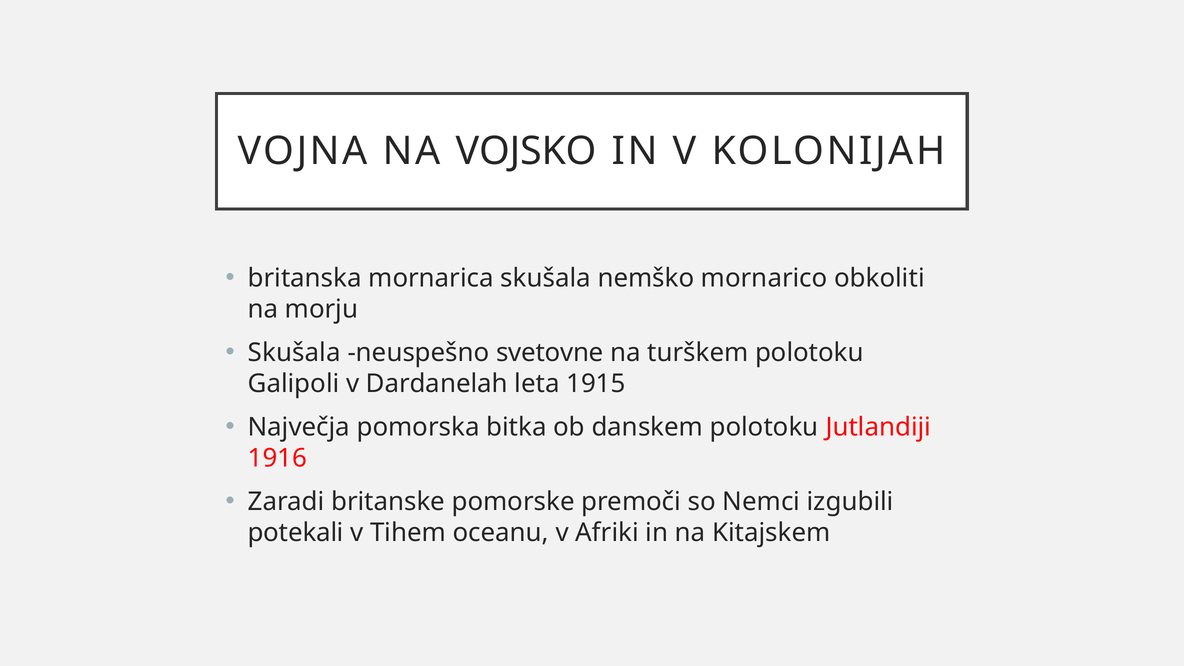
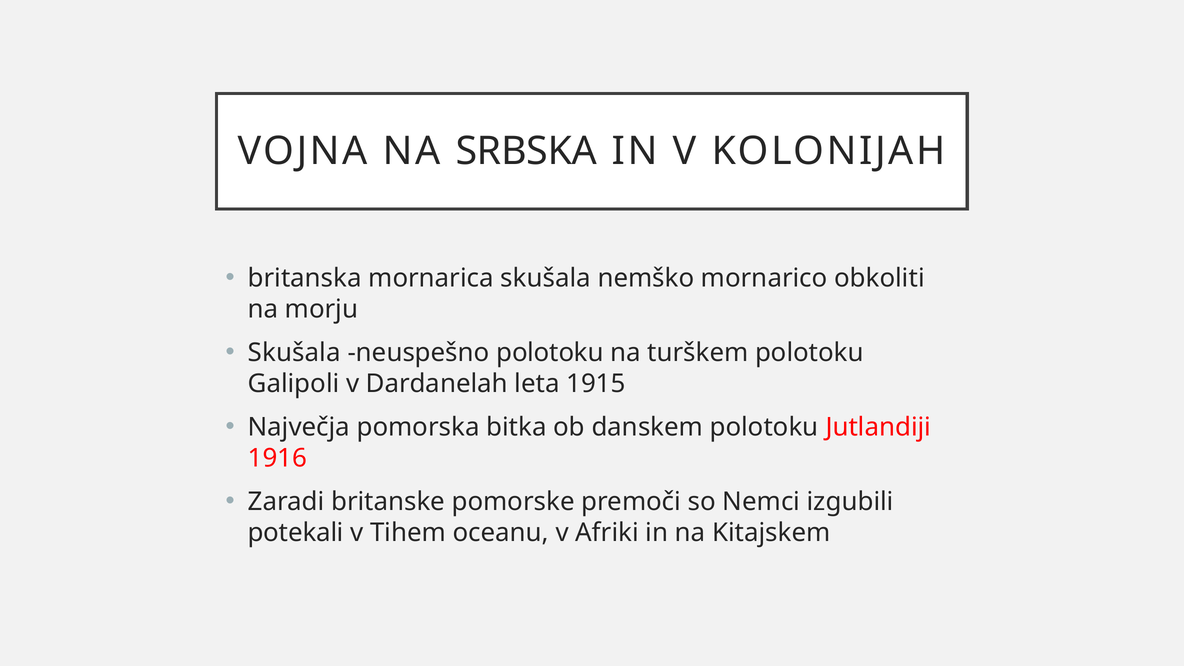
VOJSKO: VOJSKO -> SRBSKA (526, 151)
neuspešno svetovne: svetovne -> polotoku (550, 352)
